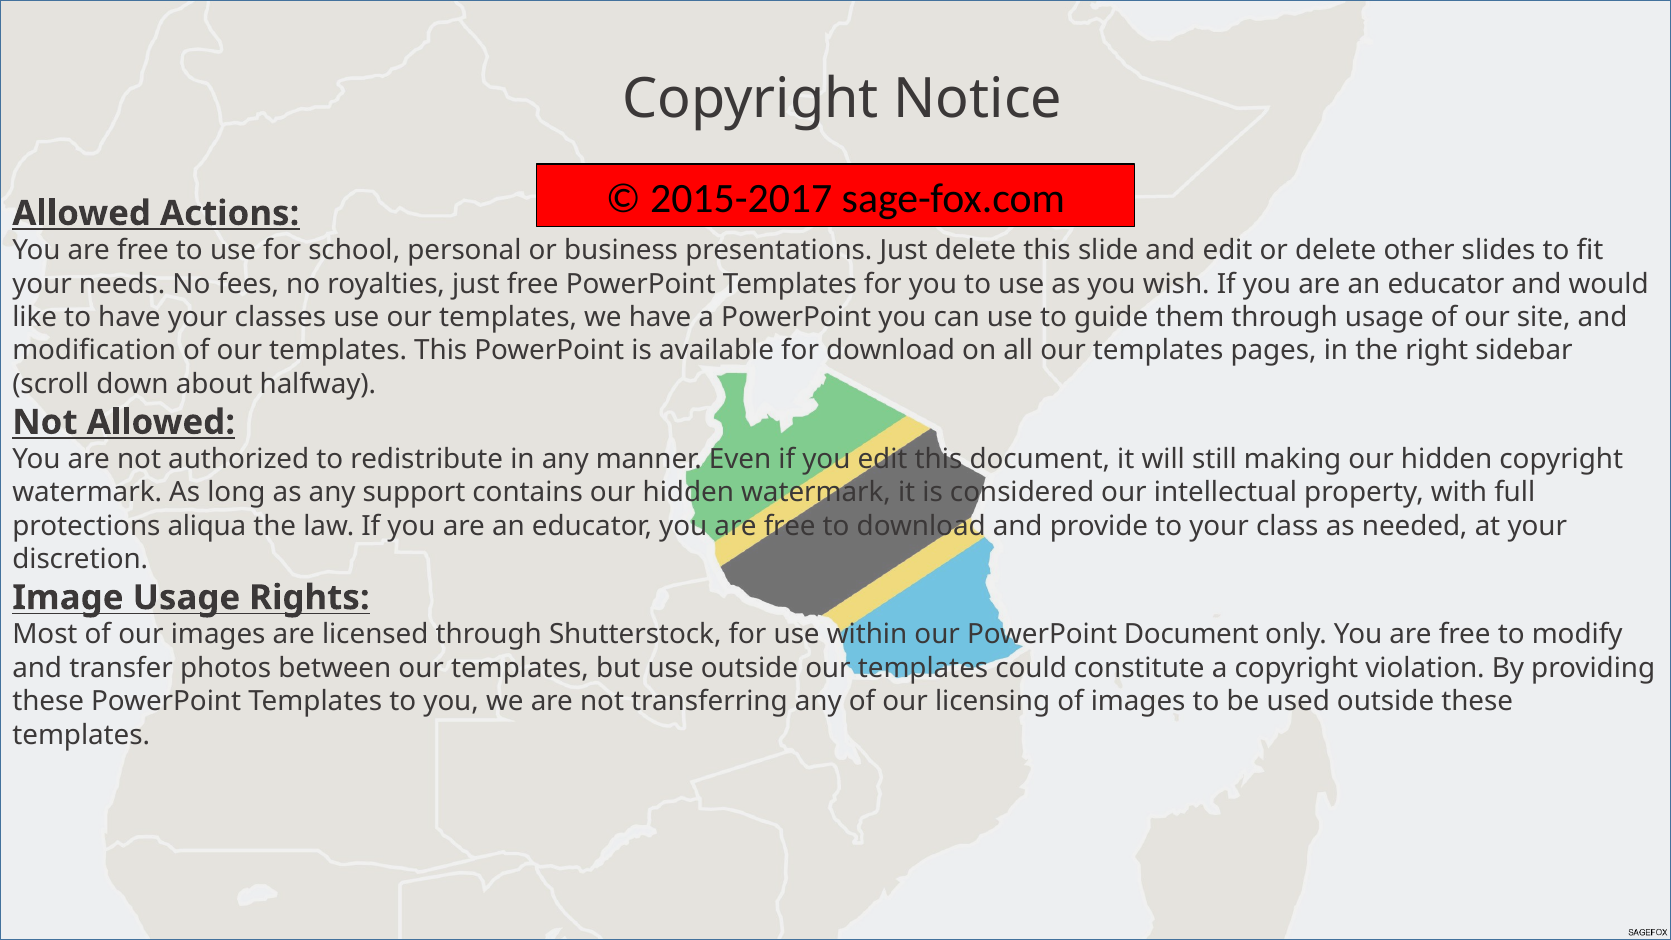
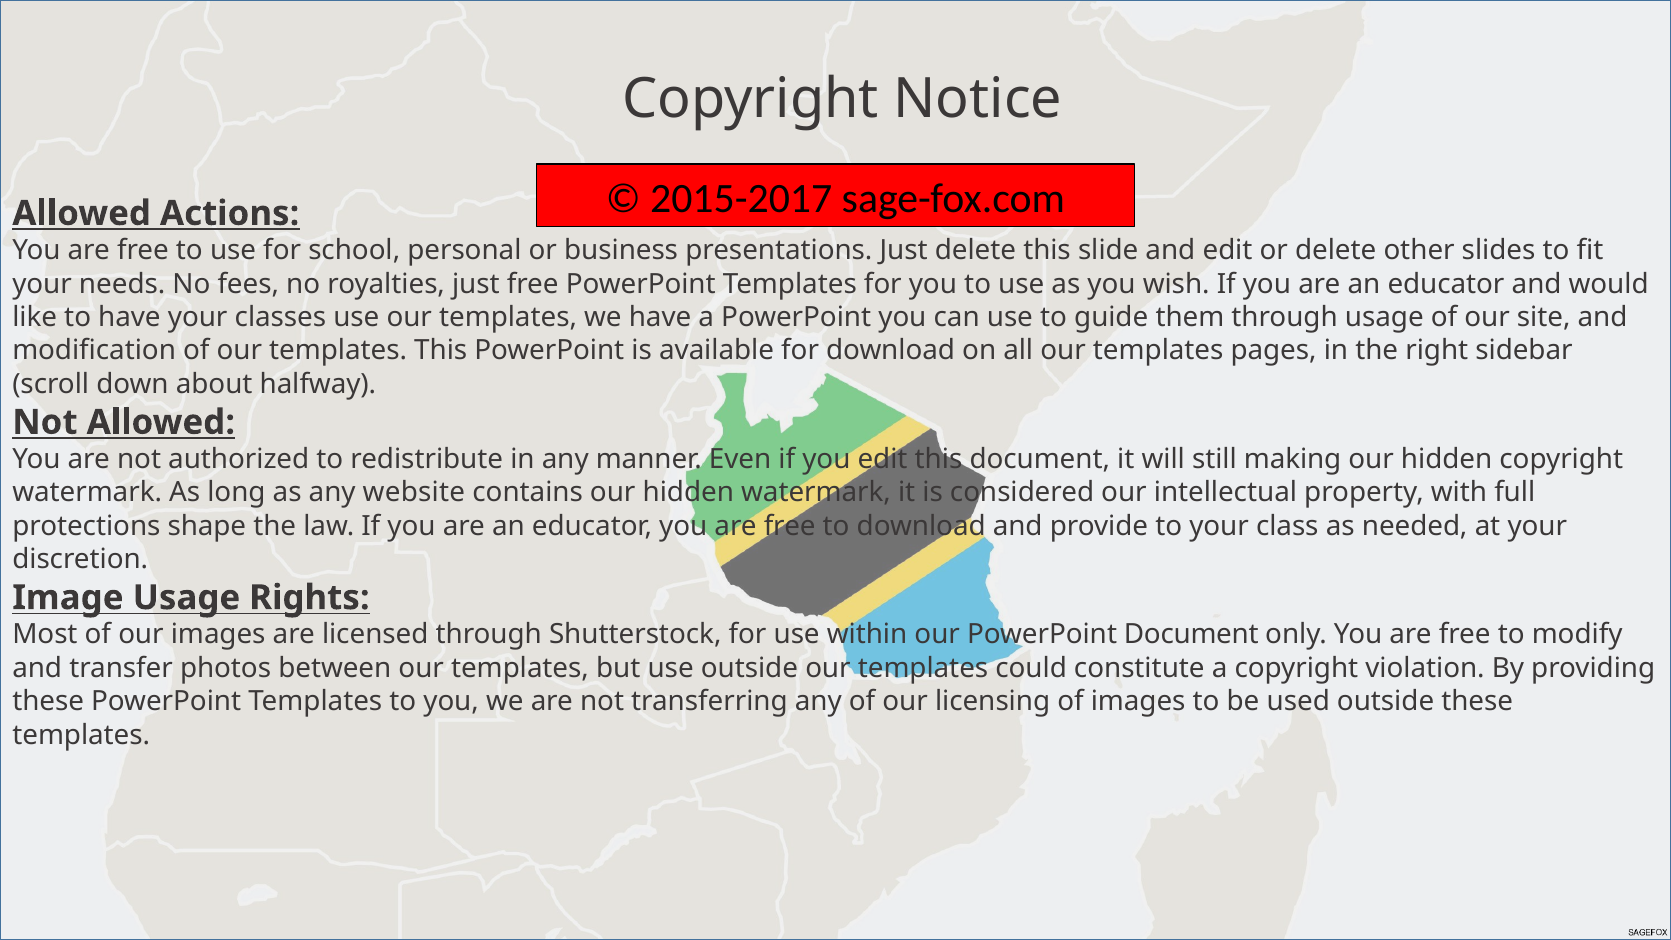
support: support -> website (414, 493)
aliqua: aliqua -> shape (207, 526)
